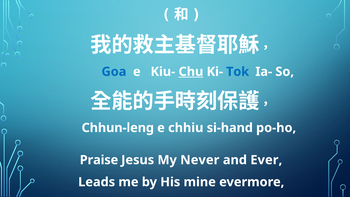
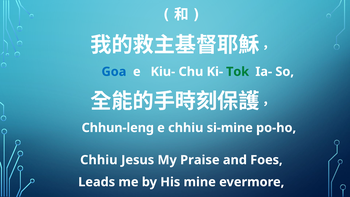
Chu underline: present -> none (191, 72)
Tok colour: blue -> green (238, 72)
si-hand: si-hand -> si-mine (230, 128)
Praise: Praise -> Chhiu (99, 160)
Never: Never -> Praise (200, 160)
Ever: Ever -> Foes (266, 160)
